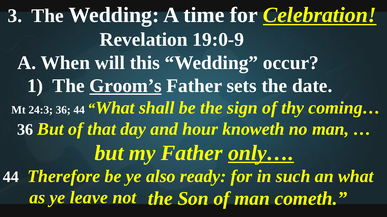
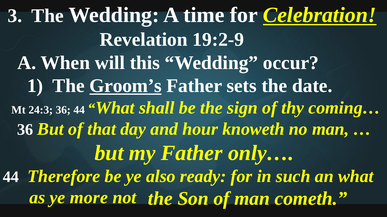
19:0-9: 19:0-9 -> 19:2-9 (218, 40)
only… underline: present -> none (261, 153)
leave: leave -> more (89, 198)
